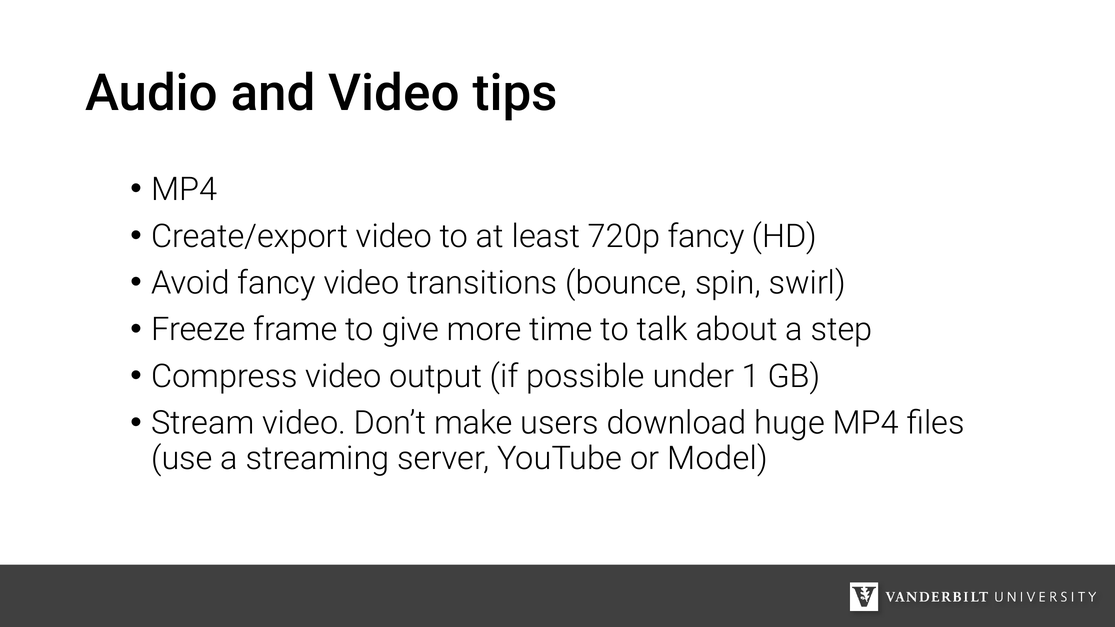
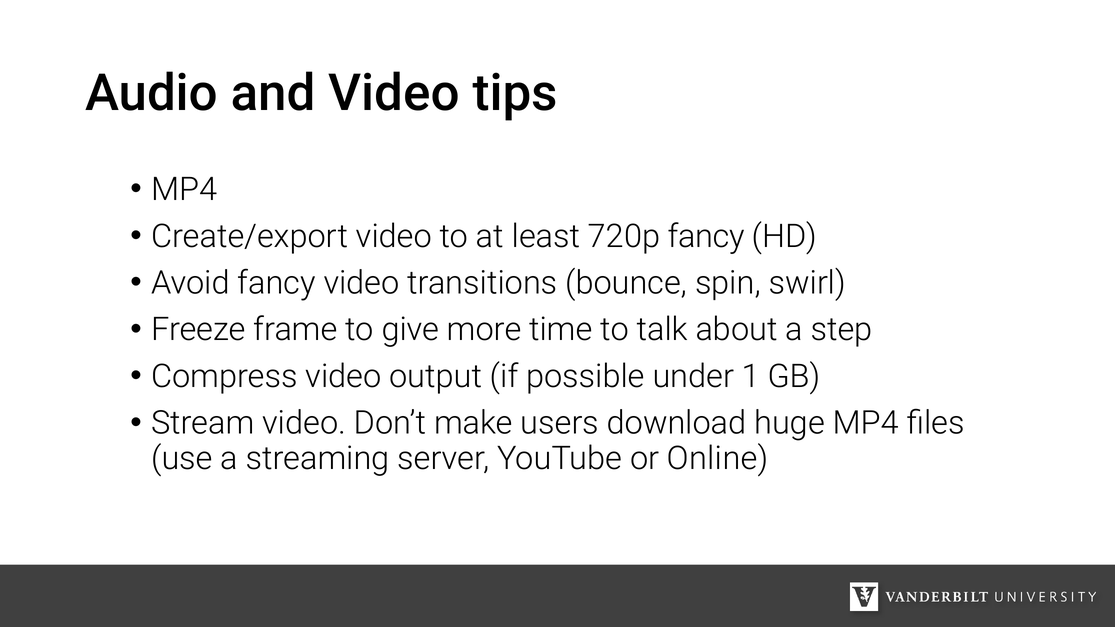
Model: Model -> Online (718, 458)
